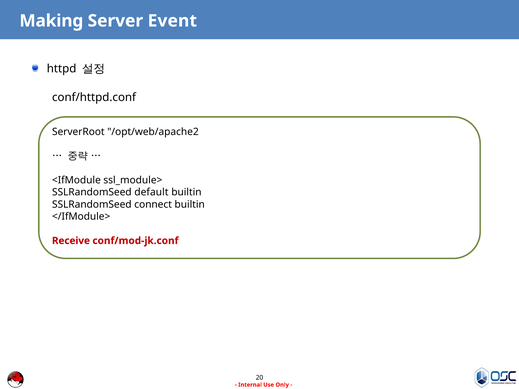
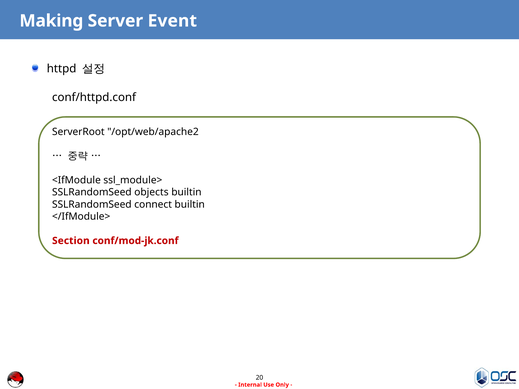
default: default -> objects (151, 192)
Receive: Receive -> Section (71, 241)
